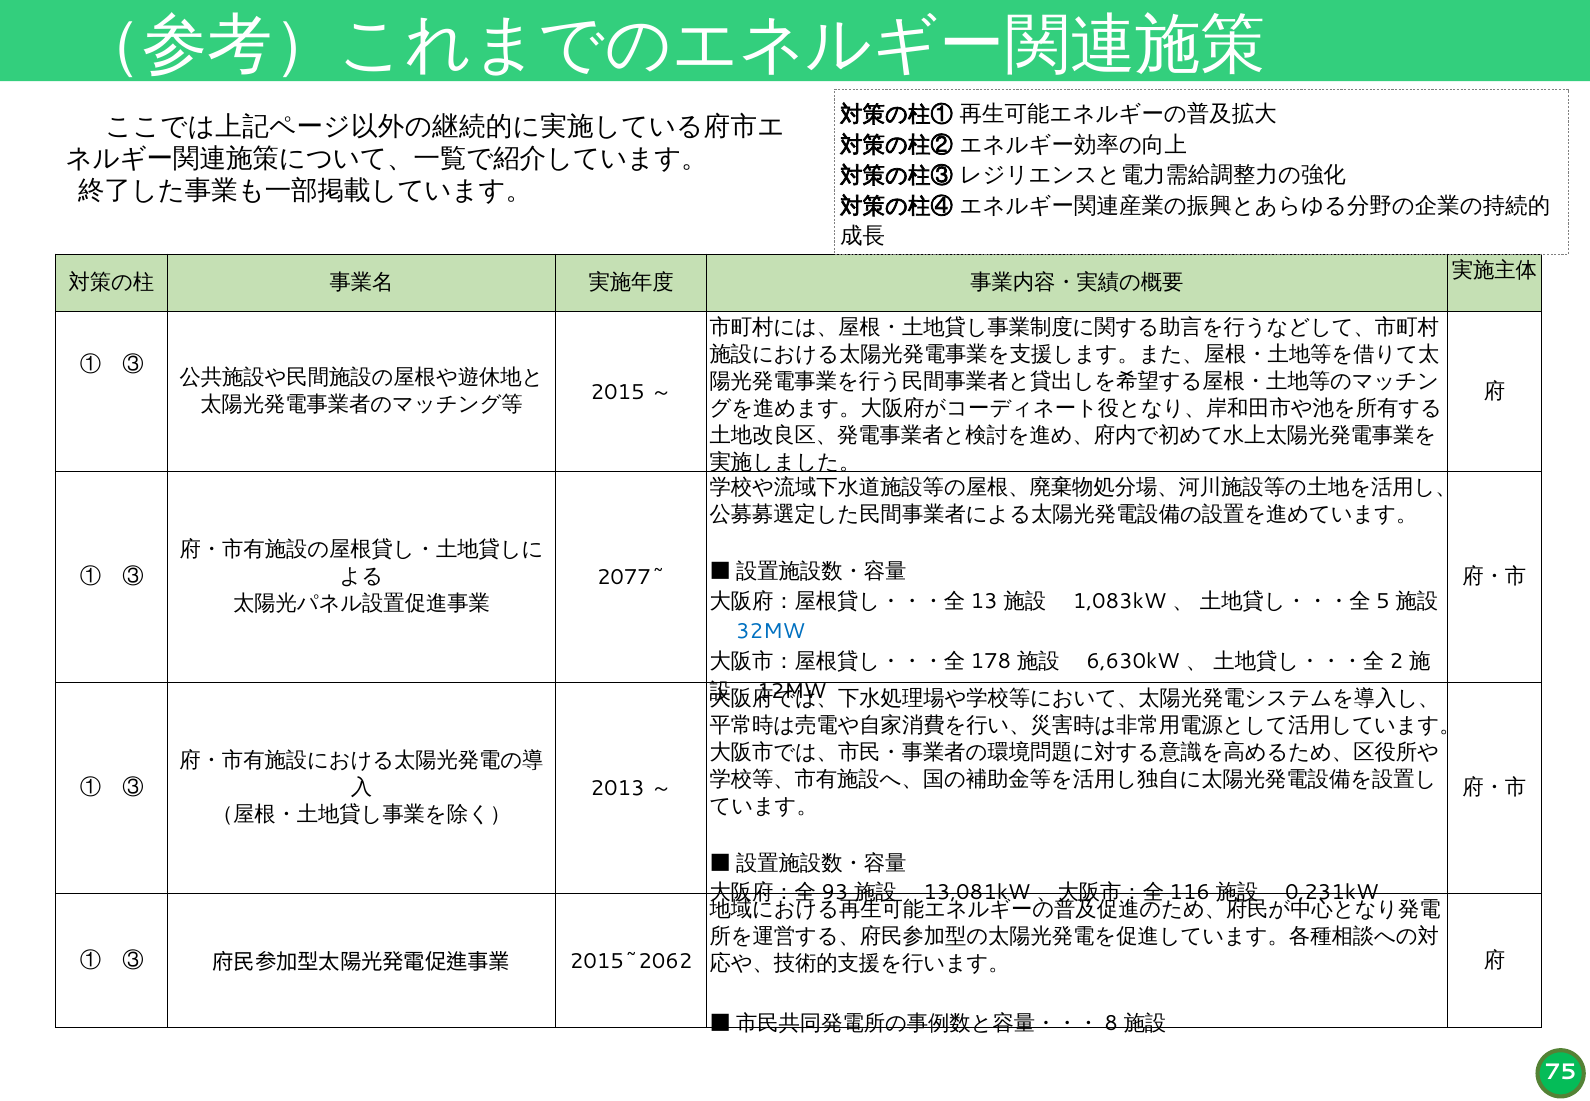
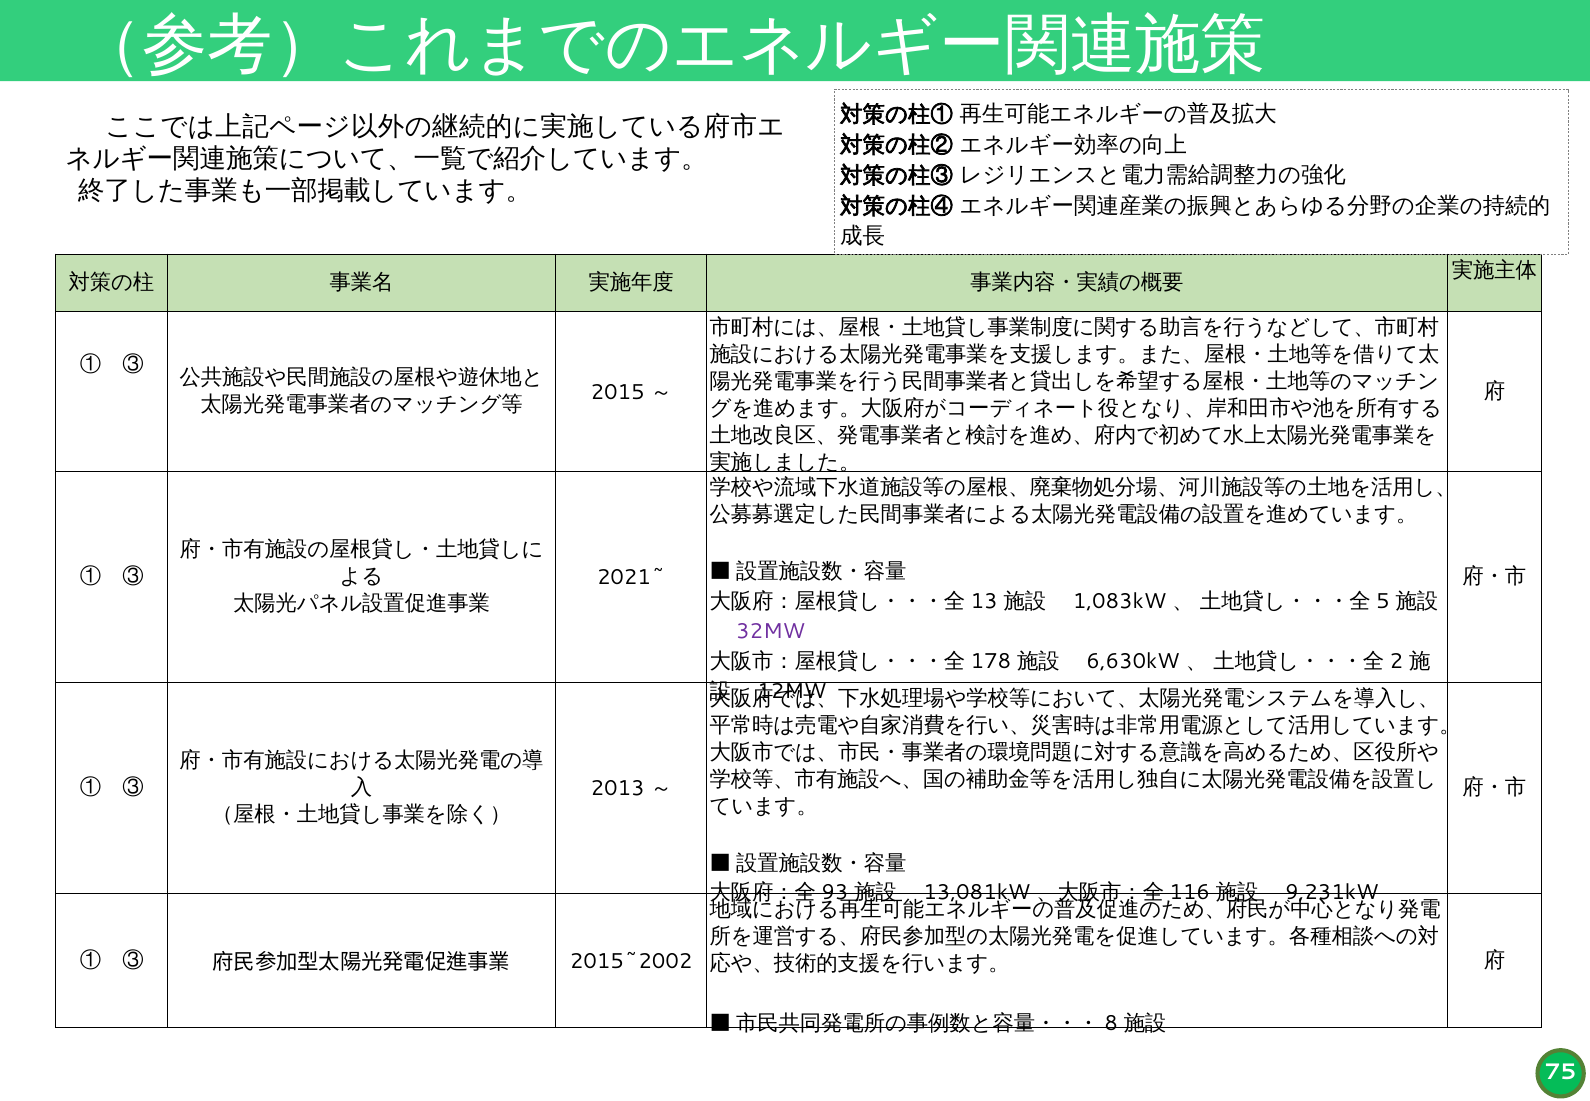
2077~: 2077~ -> 2021~ (631, 578)
32MW colour: blue -> purple (771, 631)
0,231kW: 0,231kW -> 9,231kW (1332, 893)
2015~2062: 2015~2062 -> 2015~2002 (631, 961)
